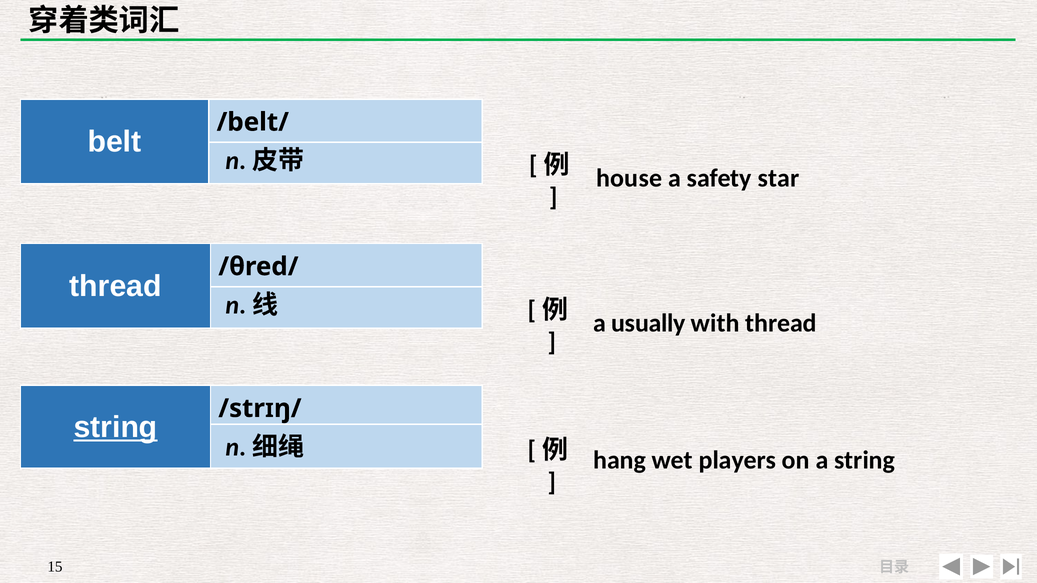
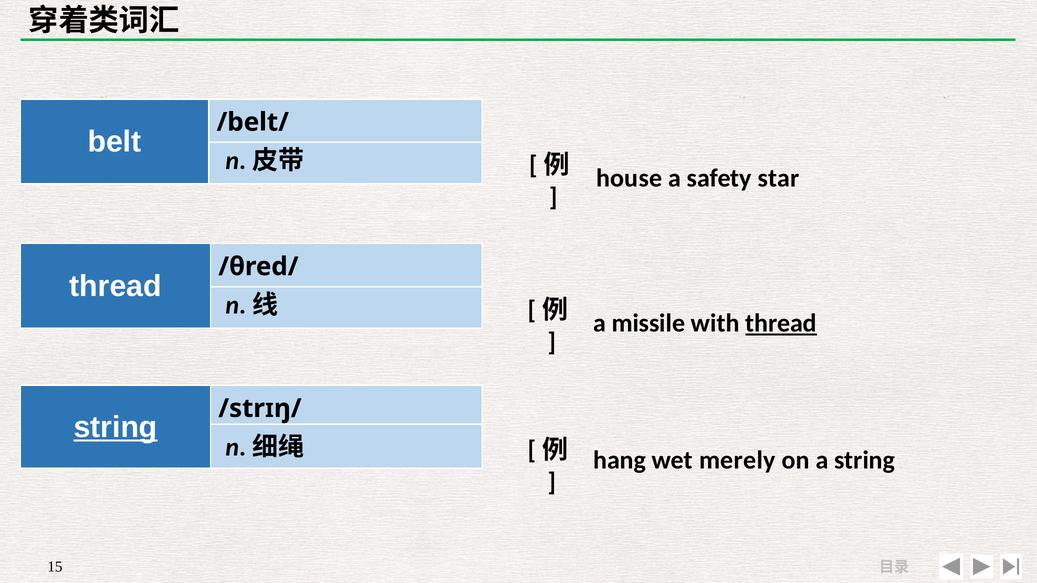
usually: usually -> missile (648, 324)
thread underline: none -> present (781, 324)
players: players -> merely (737, 460)
